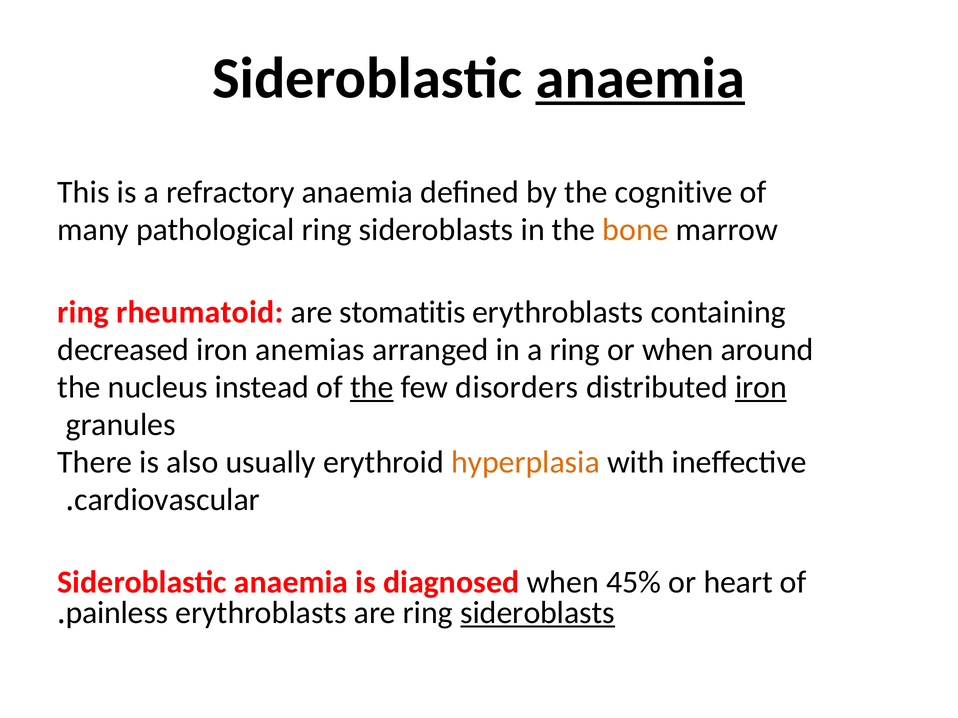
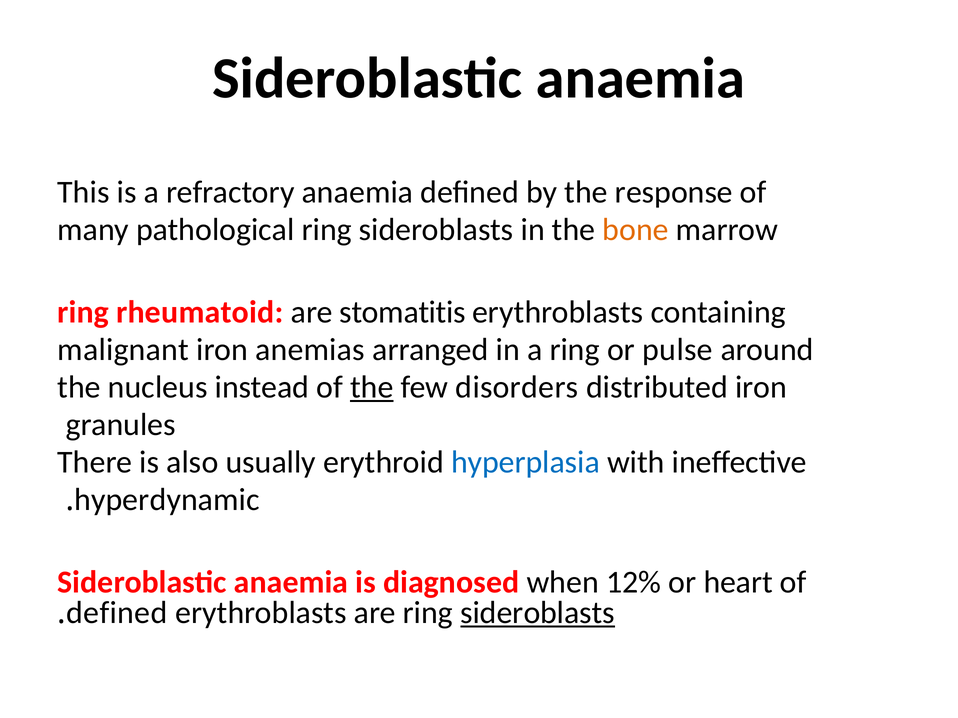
anaemia underline: present -> none (640, 78)
cognitive: cognitive -> response (674, 193)
decreased: decreased -> malignant (123, 350)
or when: when -> pulse (678, 350)
iron underline: present -> none (761, 387)
hyperplasia colour: orange -> blue (526, 462)
cardiovascular: cardiovascular -> hyperdynamic (167, 500)
45%: 45% -> 12% (634, 582)
painless: painless -> defined (117, 613)
